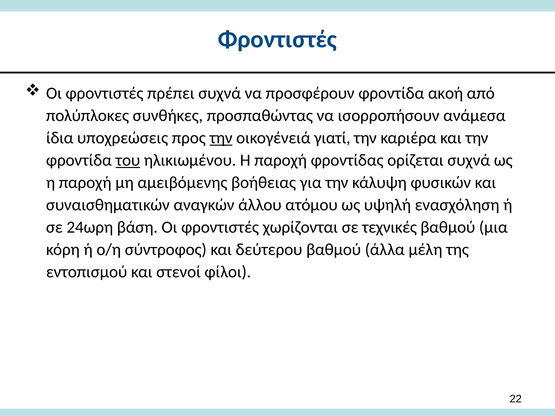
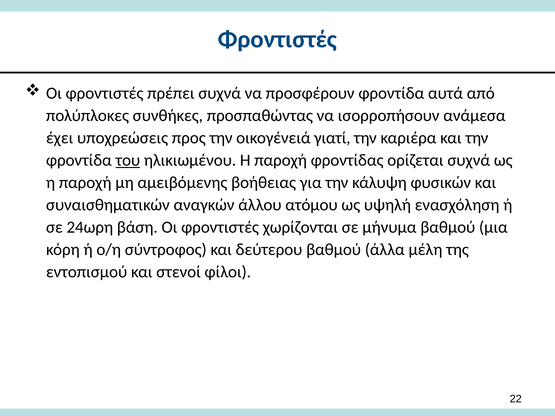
ακοή: ακοή -> αυτά (445, 93)
ίδια: ίδια -> έχει (60, 138)
την underline: present -> none (221, 138)
τεχνικές: τεχνικές -> μήνυμα (389, 227)
